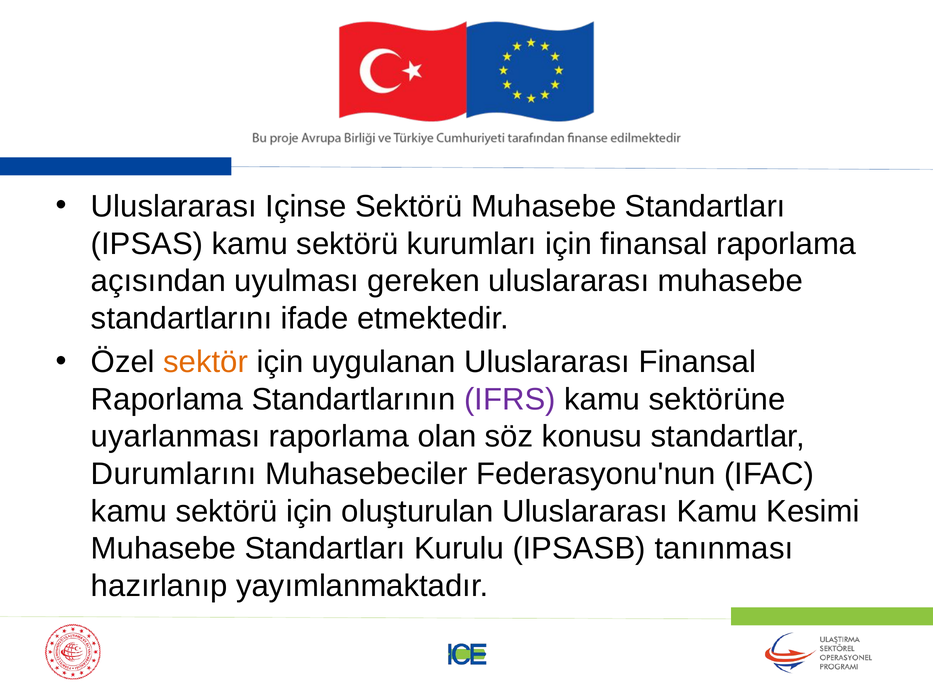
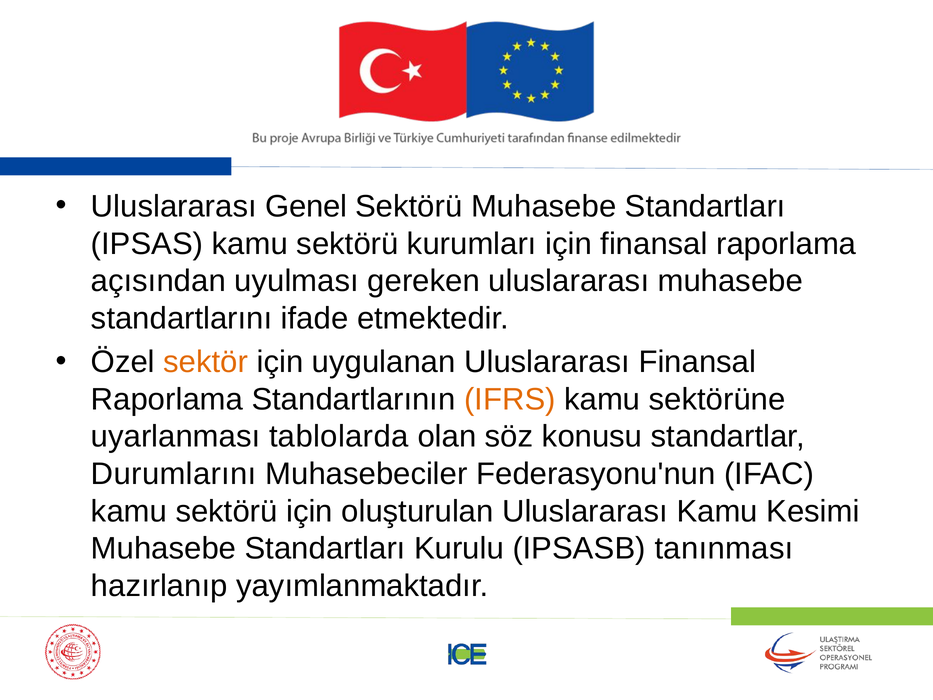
Içinse: Içinse -> Genel (306, 206)
IFRS colour: purple -> orange (510, 399)
uyarlanması raporlama: raporlama -> tablolarda (339, 437)
